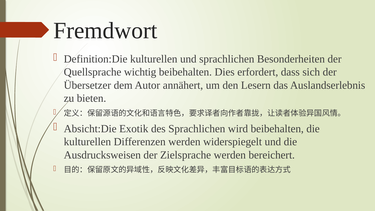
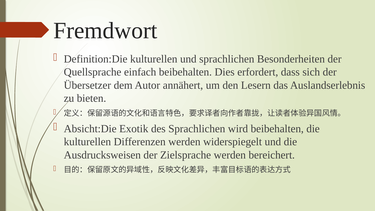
wichtig: wichtig -> einfach (140, 72)
